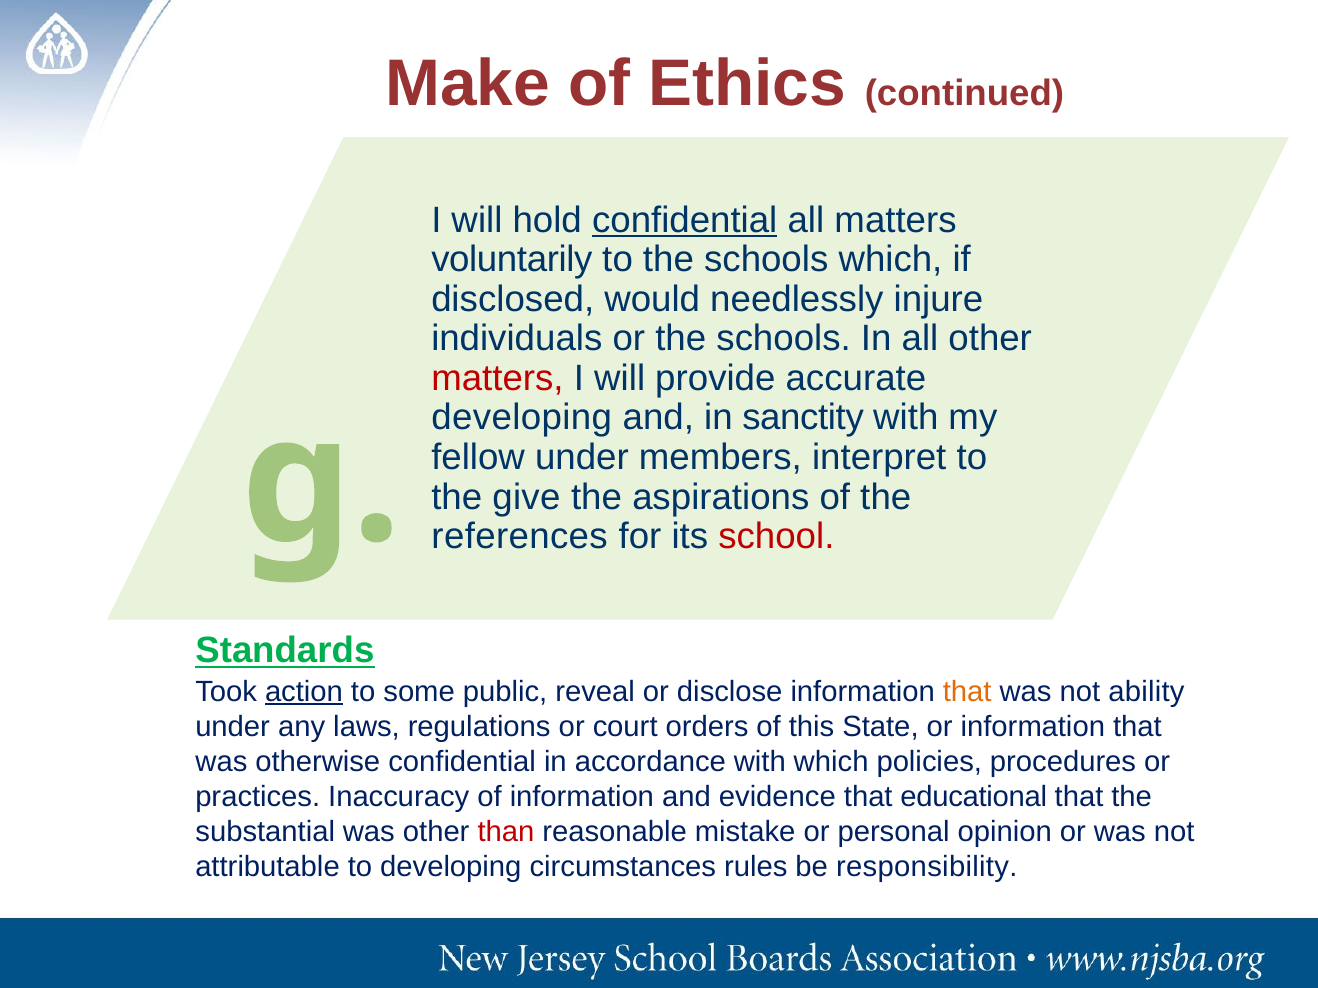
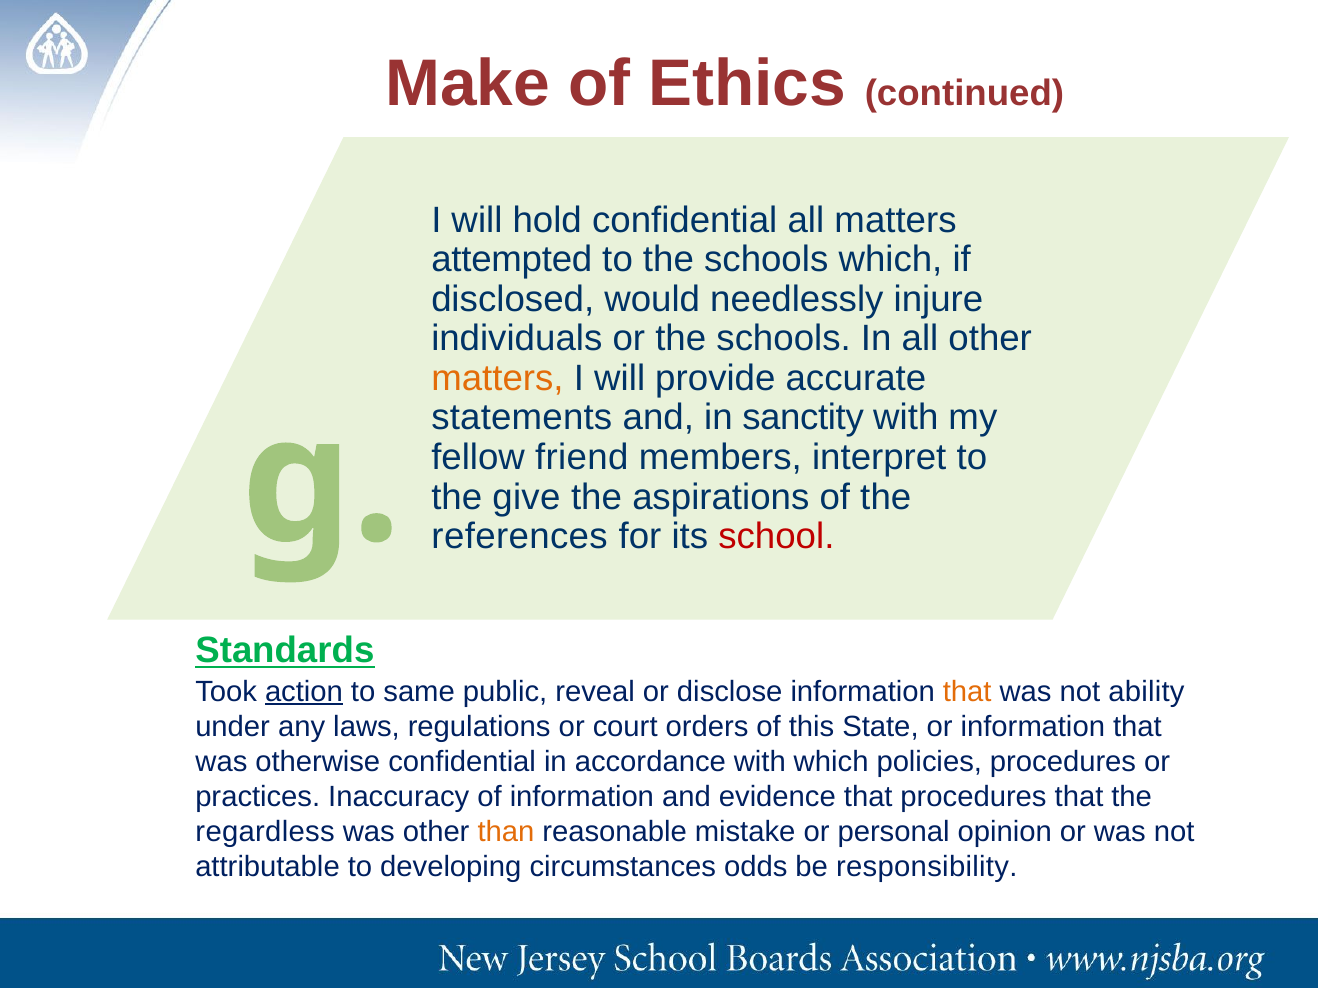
confidential underline: present -> none (685, 220)
voluntarily: voluntarily -> attempted (512, 260)
matters colour: red -> orange (497, 378)
developing: developing -> statements (522, 418)
fellow under: under -> friend (582, 458)
some: some -> same (419, 692)
that educational: educational -> procedures (974, 797)
substantial: substantial -> regardless (265, 833)
than colour: red -> orange (506, 833)
rules: rules -> odds (756, 868)
